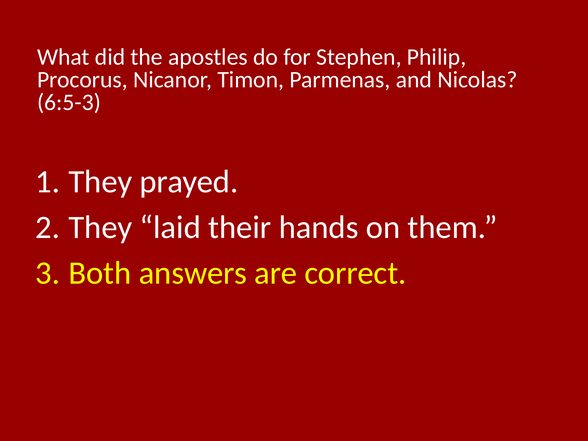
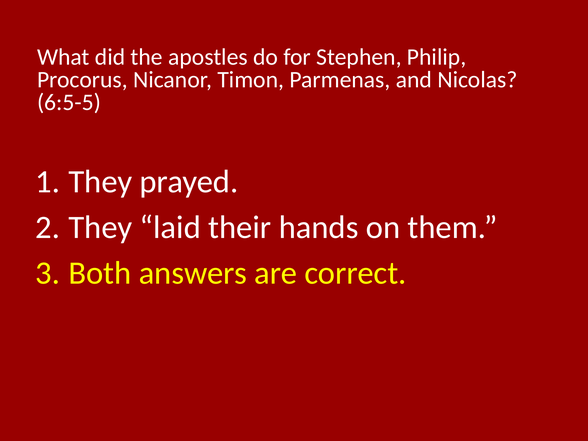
6:5-3: 6:5-3 -> 6:5-5 (69, 102)
